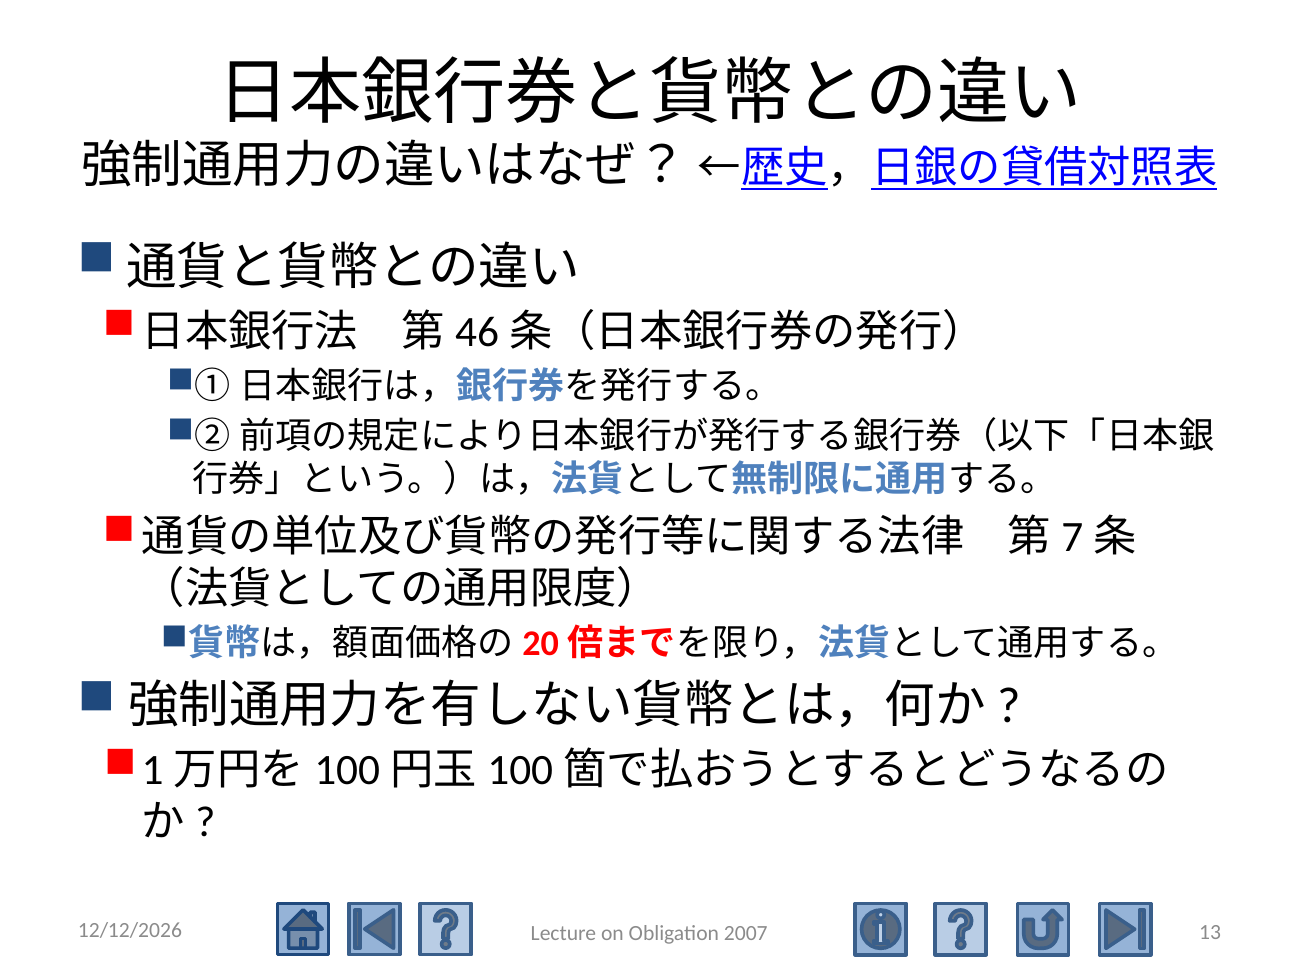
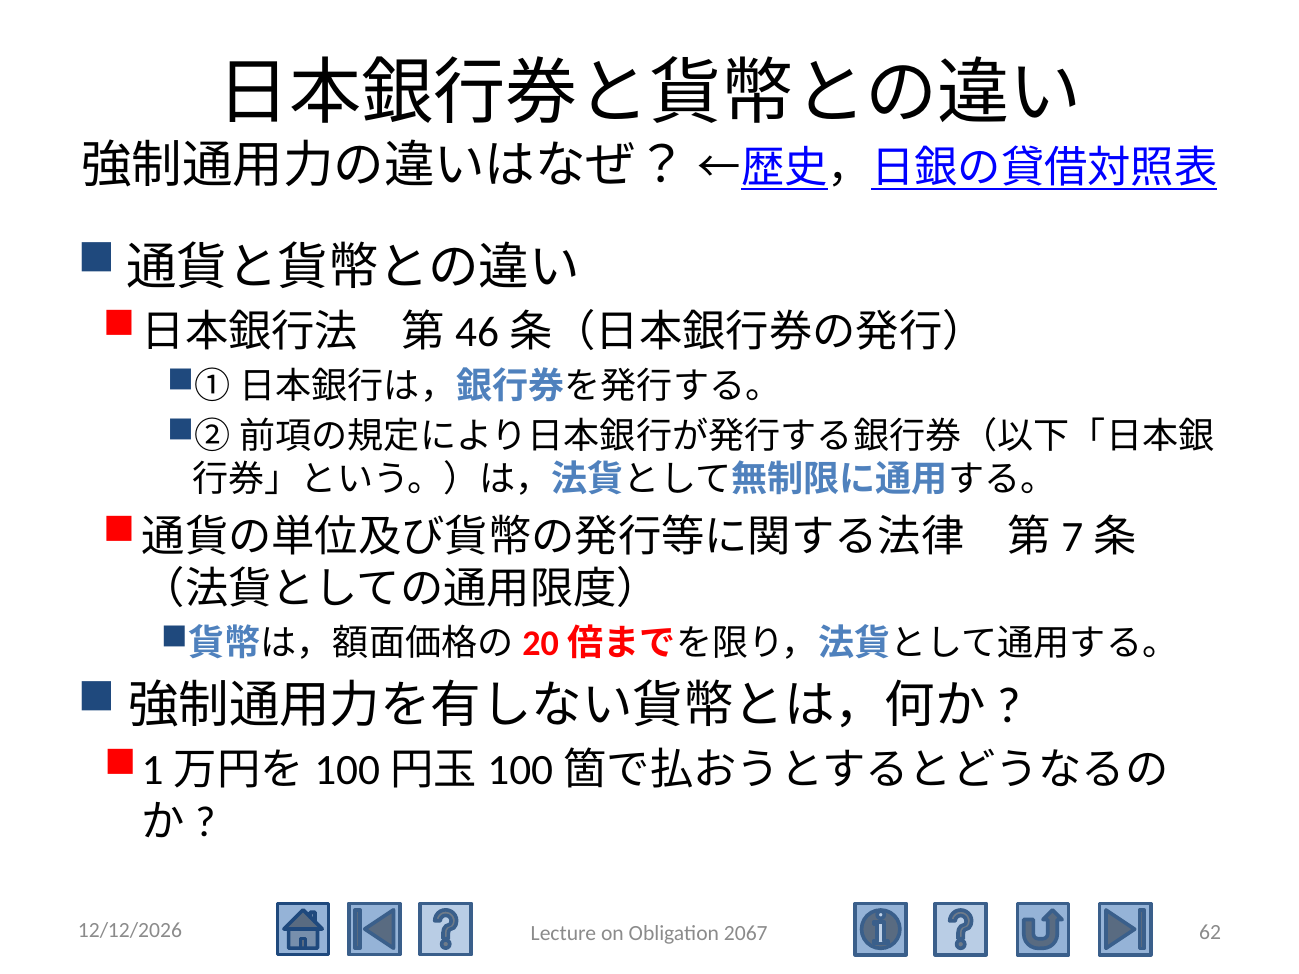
13: 13 -> 62 (1210, 933)
2007: 2007 -> 2067 (746, 934)
